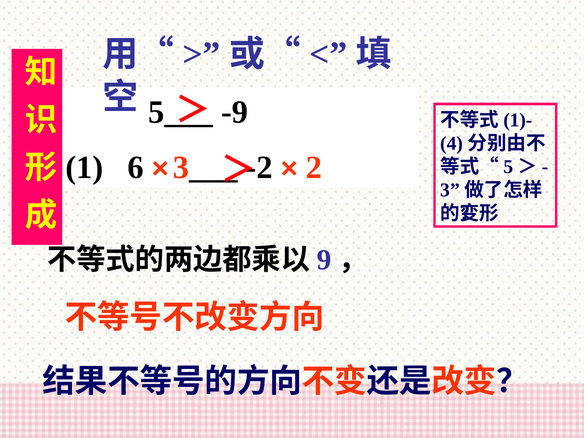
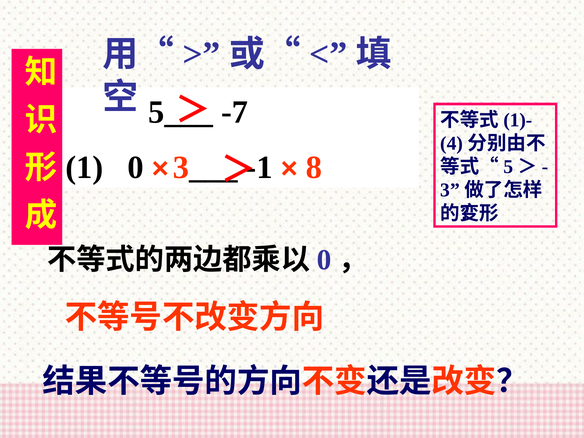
-9: -9 -> -7 (235, 112)
1 6: 6 -> 0 (136, 167)
-2: -2 -> -1 (259, 167)
2: 2 -> 8 (314, 167)
9: 9 -> 0 (324, 260)
